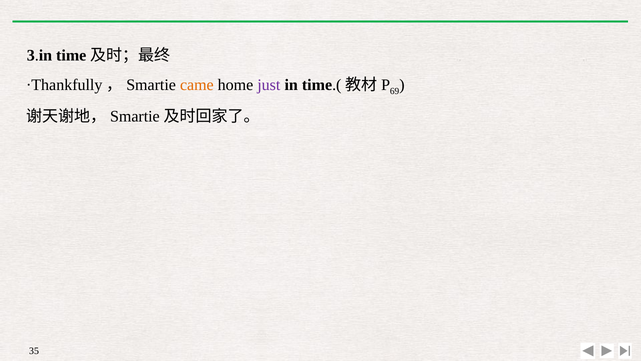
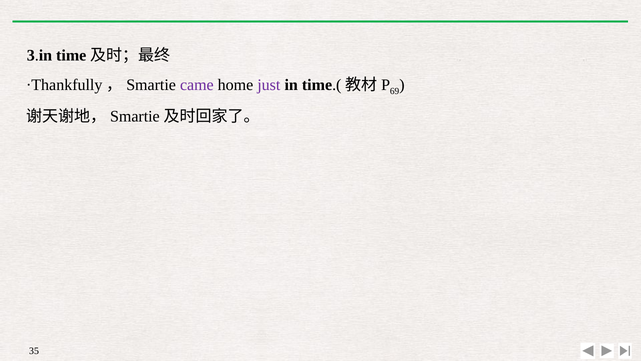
came colour: orange -> purple (197, 85)
